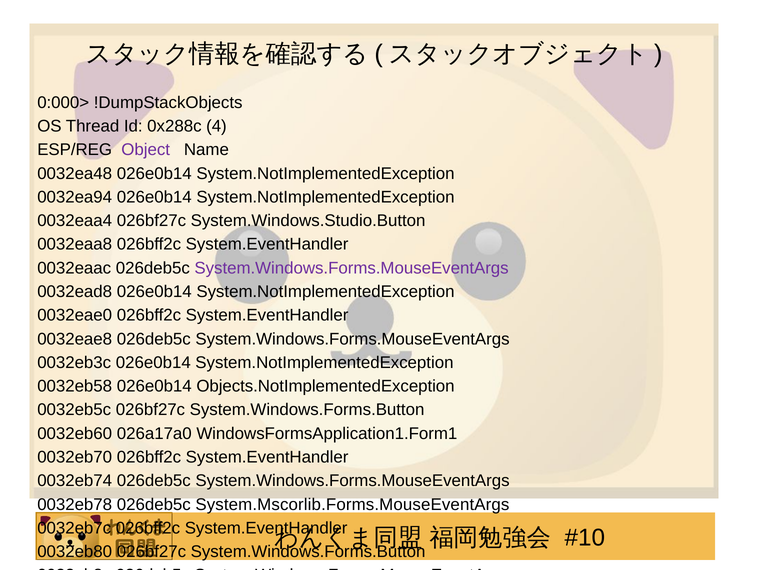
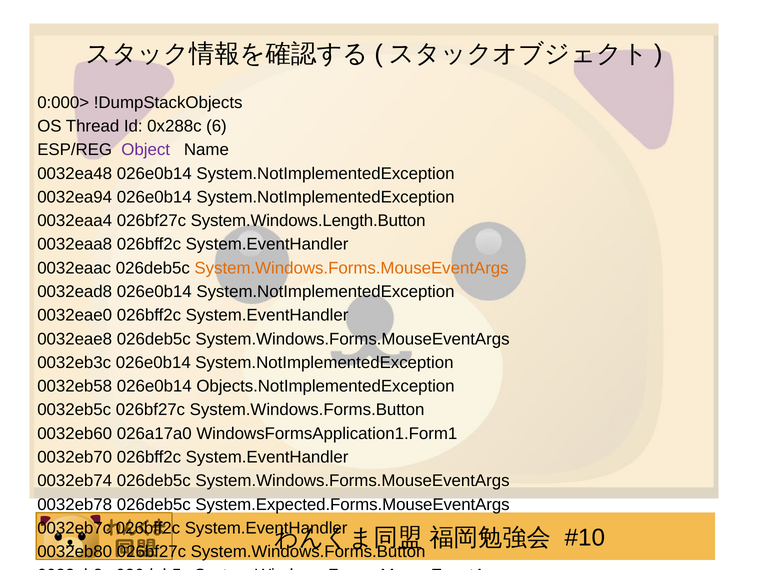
4: 4 -> 6 (216, 126)
System.Windows.Studio.Button: System.Windows.Studio.Button -> System.Windows.Length.Button (308, 221)
System.Windows.Forms.MouseEventArgs colour: purple -> orange (352, 268)
System.Mscorlib.Forms.MouseEventArgs: System.Mscorlib.Forms.MouseEventArgs -> System.Expected.Forms.MouseEventArgs (353, 504)
